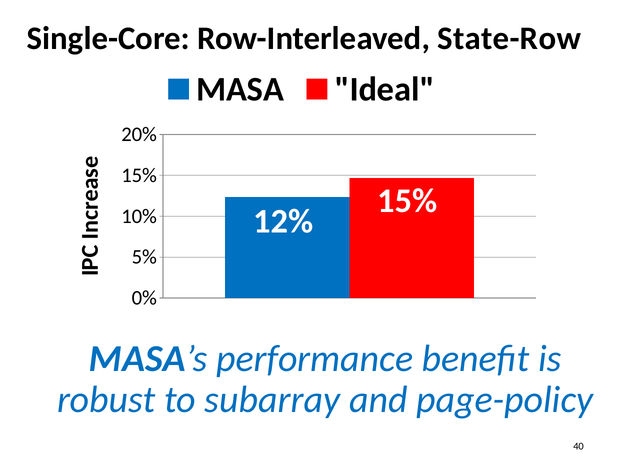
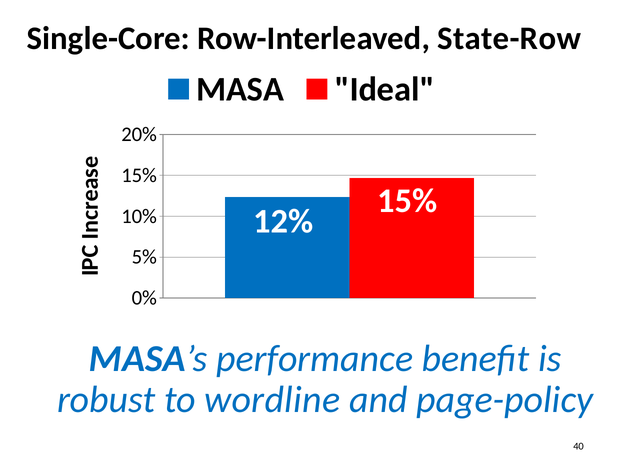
subarray: subarray -> wordline (272, 400)
